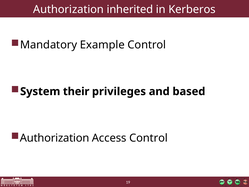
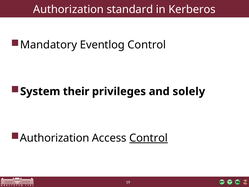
inherited: inherited -> standard (130, 9)
Example: Example -> Eventlog (102, 45)
based: based -> solely (189, 91)
Control underline: none -> present (149, 138)
